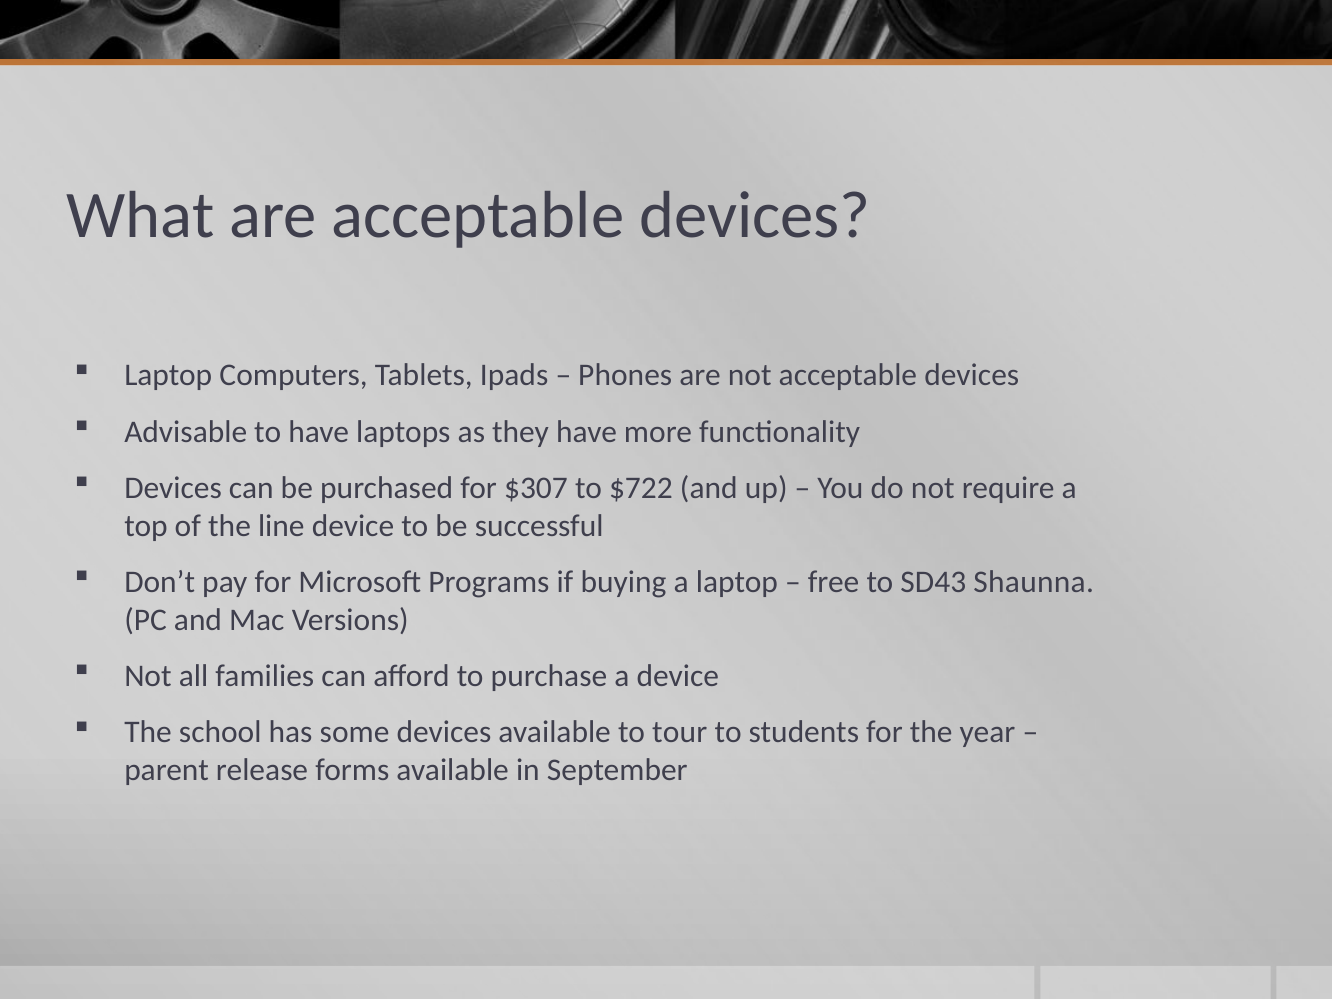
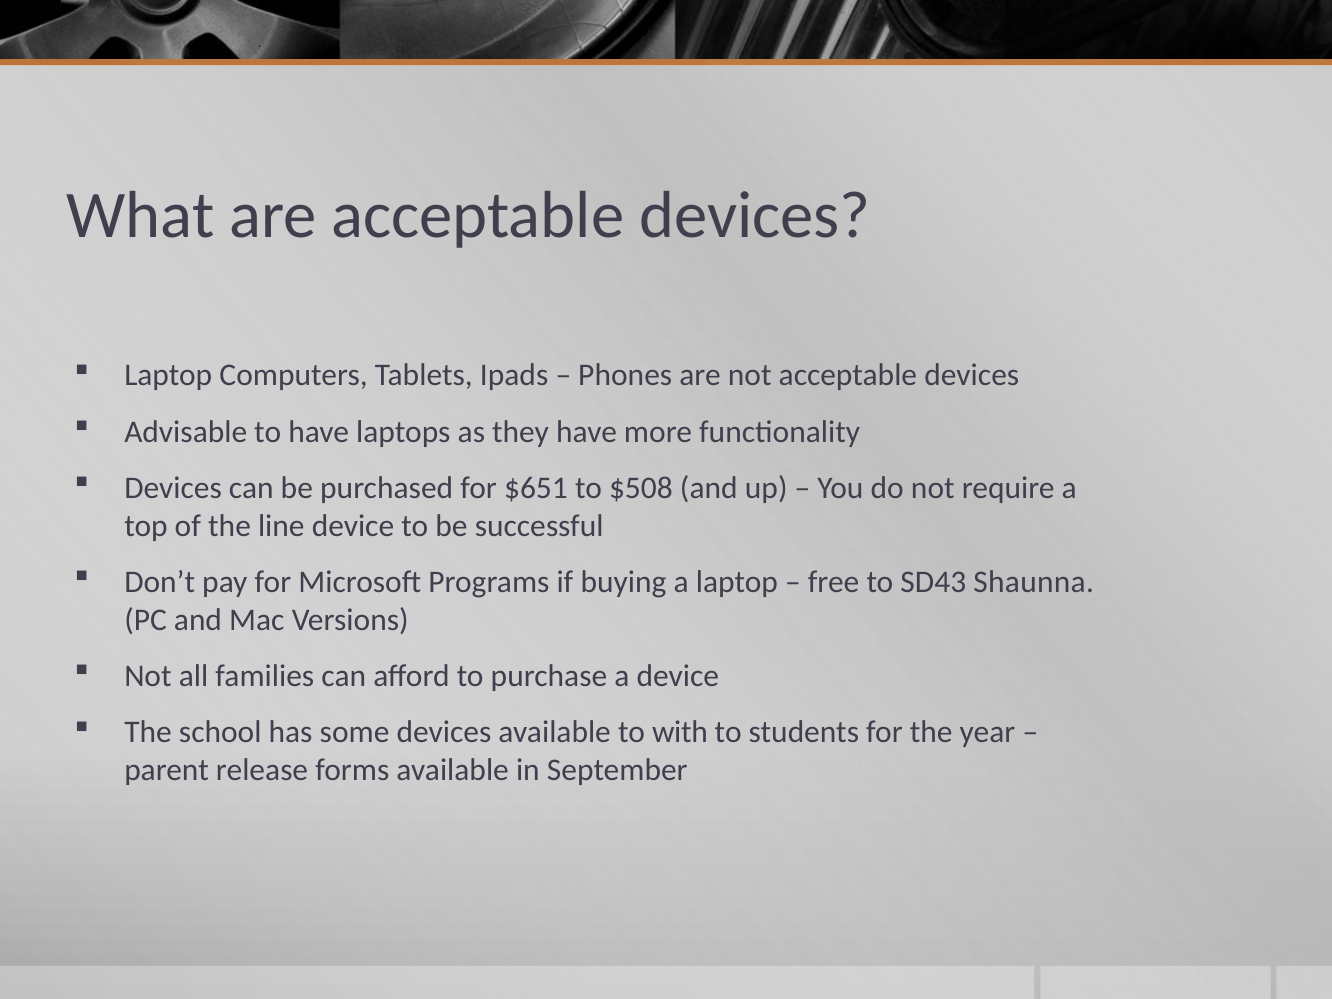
$307: $307 -> $651 (536, 488)
$722: $722 -> $508 (641, 488)
tour: tour -> with (680, 732)
